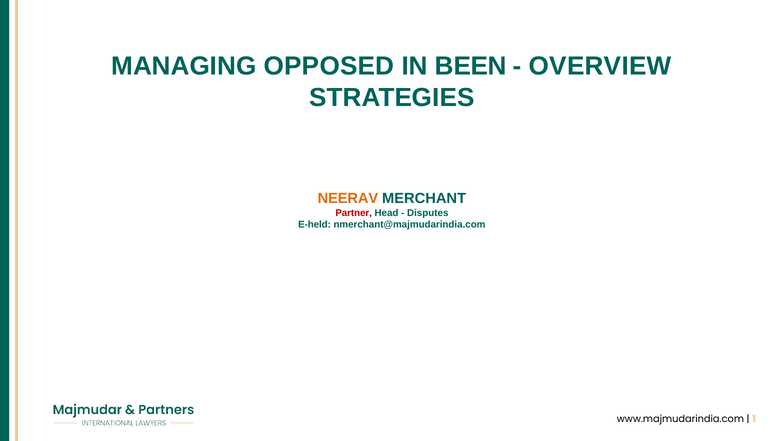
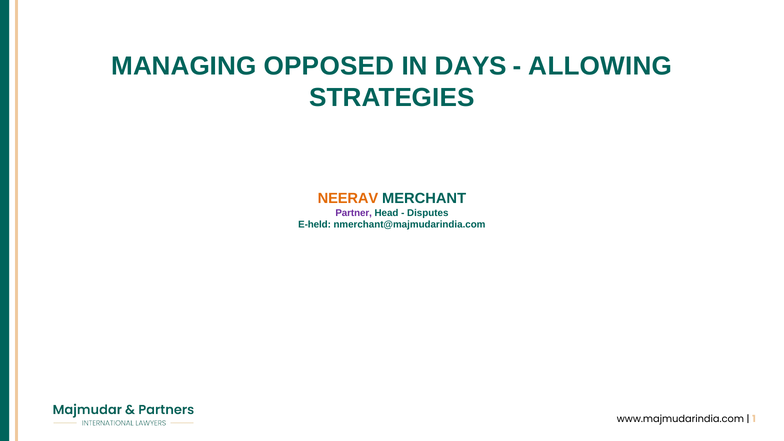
BEEN: BEEN -> DAYS (471, 66)
OVERVIEW: OVERVIEW -> ALLOWING (600, 66)
Partner colour: red -> purple (354, 213)
